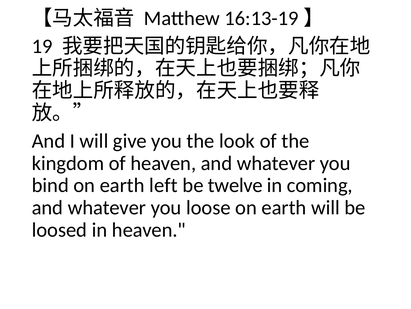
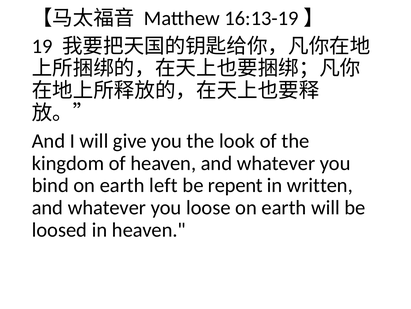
twelve: twelve -> repent (235, 185)
coming: coming -> written (320, 185)
